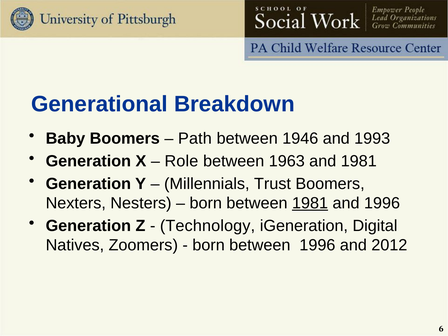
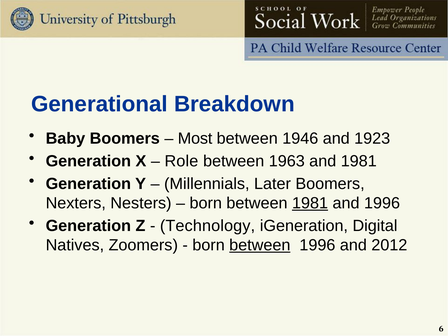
Path: Path -> Most (195, 139)
1993: 1993 -> 1923 (372, 139)
Trust: Trust -> Later (273, 184)
between underline: none -> present (260, 245)
